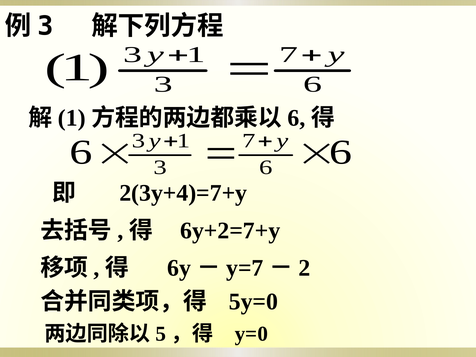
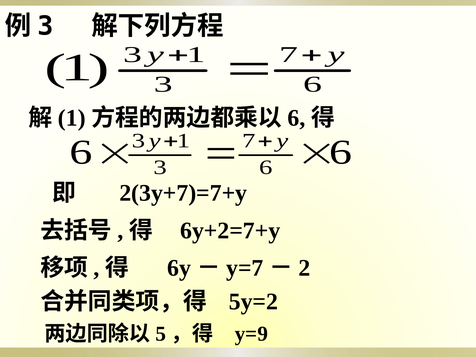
2(3y+4)=7+y: 2(3y+4)=7+y -> 2(3y+7)=7+y (183, 193)
5y=0: 5y=0 -> 5y=2 (253, 302)
y=0: y=0 -> y=9 (251, 334)
